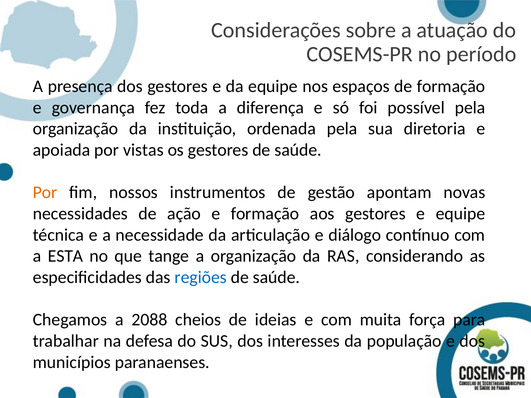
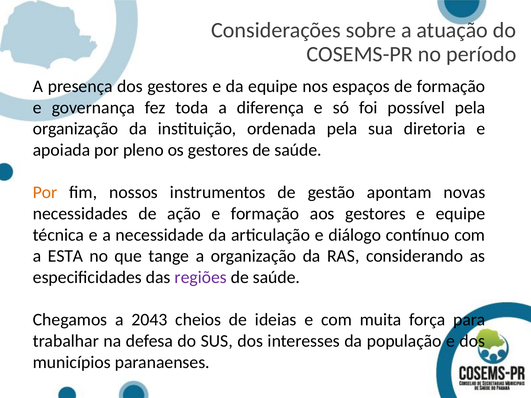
vistas: vistas -> pleno (143, 150)
regiões colour: blue -> purple (201, 277)
2088: 2088 -> 2043 (149, 320)
